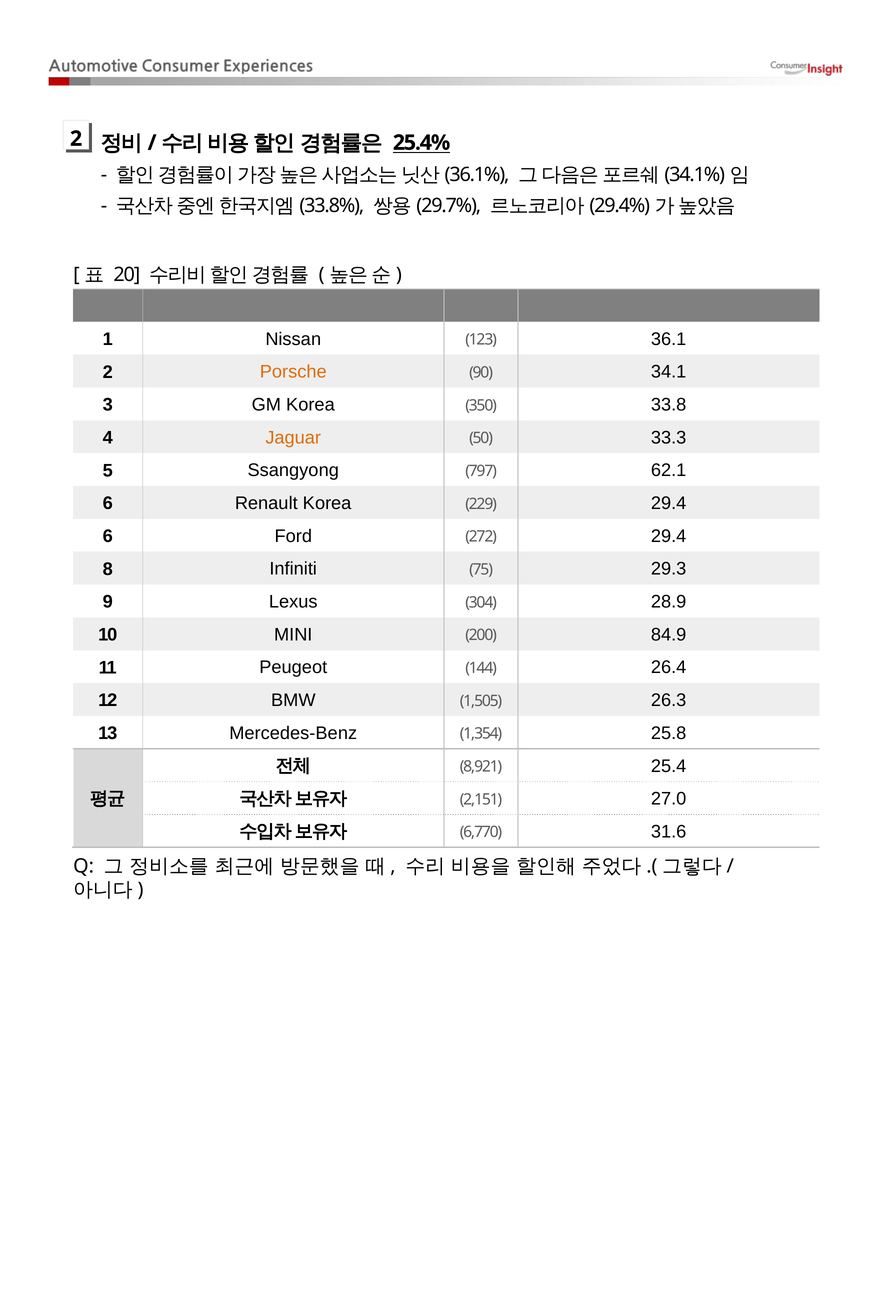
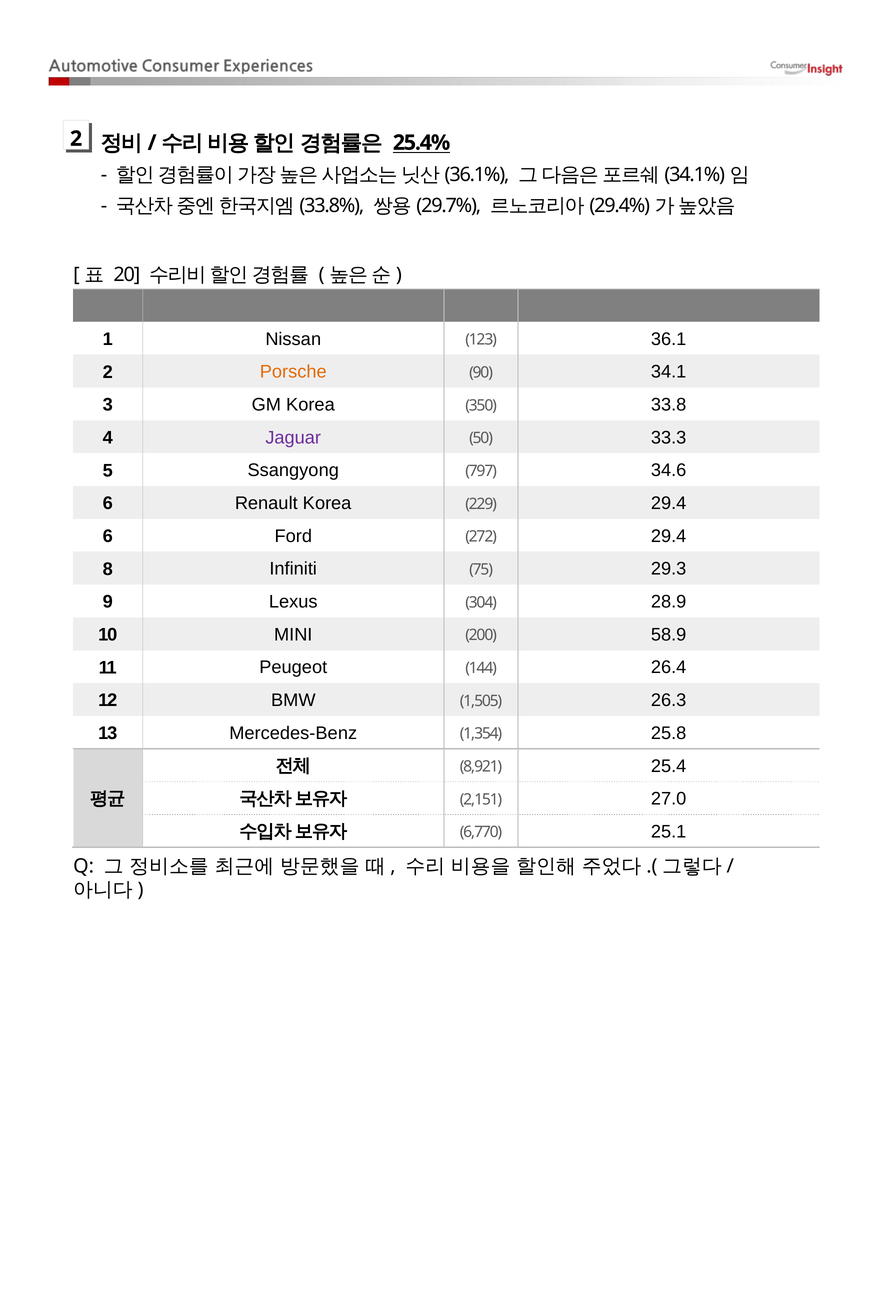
Jaguar colour: orange -> purple (293, 438)
62.1: 62.1 -> 34.6 (669, 471)
84.9: 84.9 -> 58.9 (669, 635)
31.6: 31.6 -> 25.1 (669, 832)
